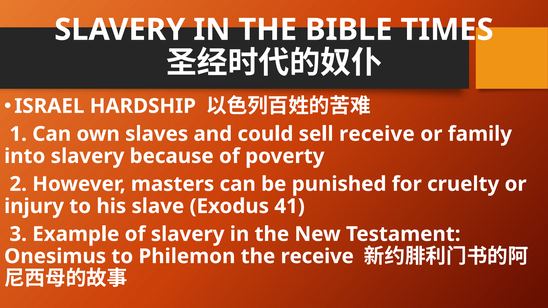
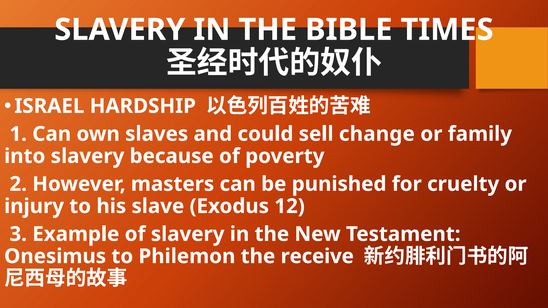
sell receive: receive -> change (377, 134)
41: 41 -> 12 (290, 206)
